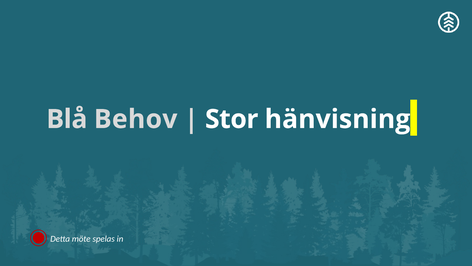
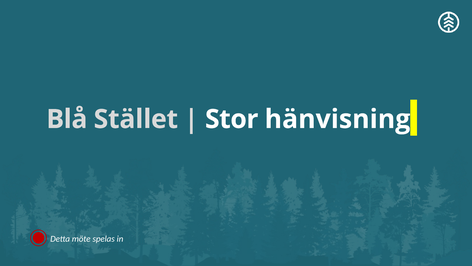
Behov: Behov -> Stället (136, 119)
